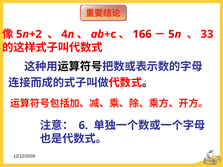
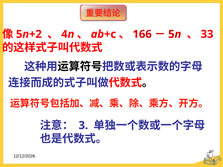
6: 6 -> 3 (83, 126)
